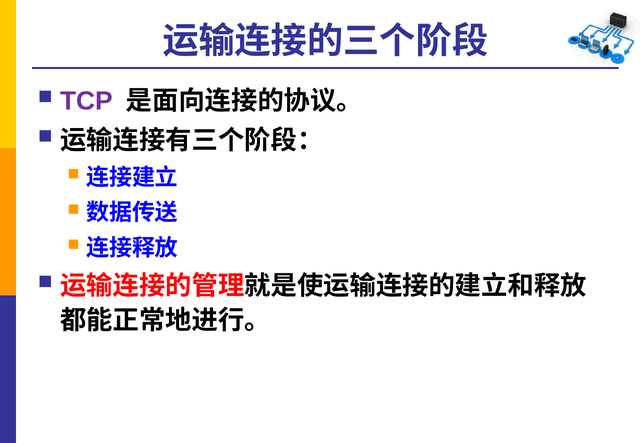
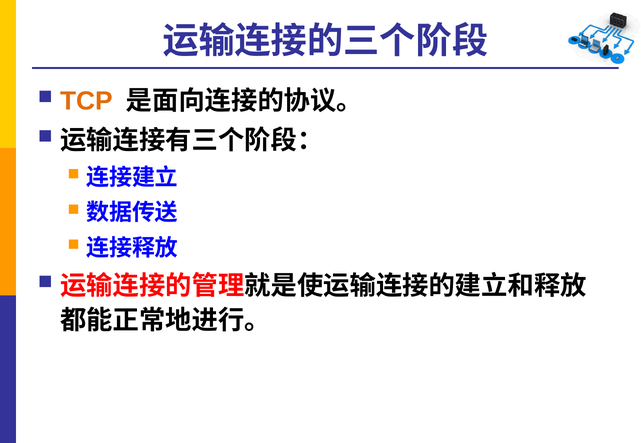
TCP colour: purple -> orange (86, 101)
